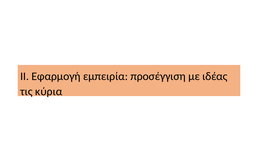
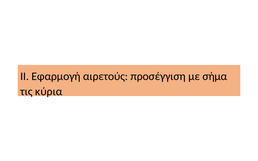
εμπειρία: εμπειρία -> αιρετούς (106, 76)
ιδέας: ιδέας -> σήμα (215, 76)
